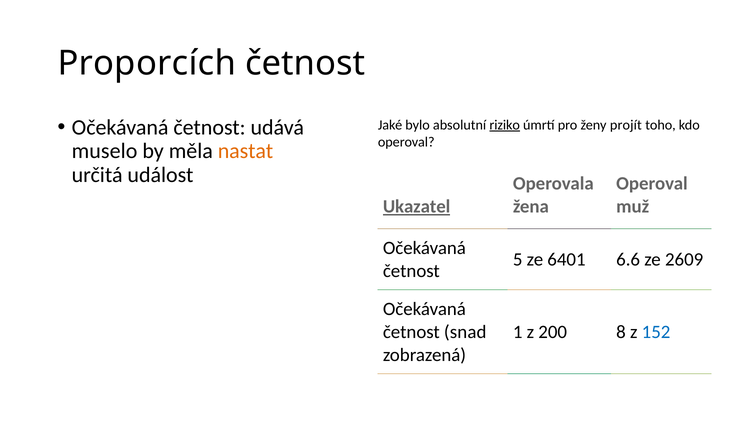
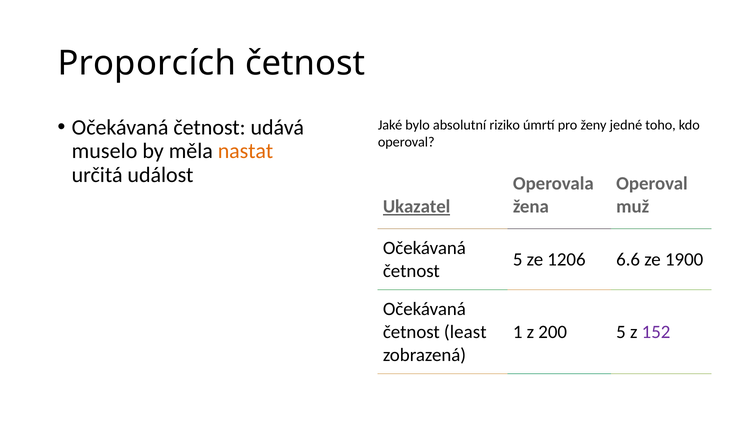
riziko underline: present -> none (505, 125)
projít: projít -> jedné (626, 125)
6401: 6401 -> 1206 (566, 260)
2609: 2609 -> 1900 (684, 260)
snad: snad -> least (465, 333)
200 8: 8 -> 5 (621, 333)
152 colour: blue -> purple (656, 333)
